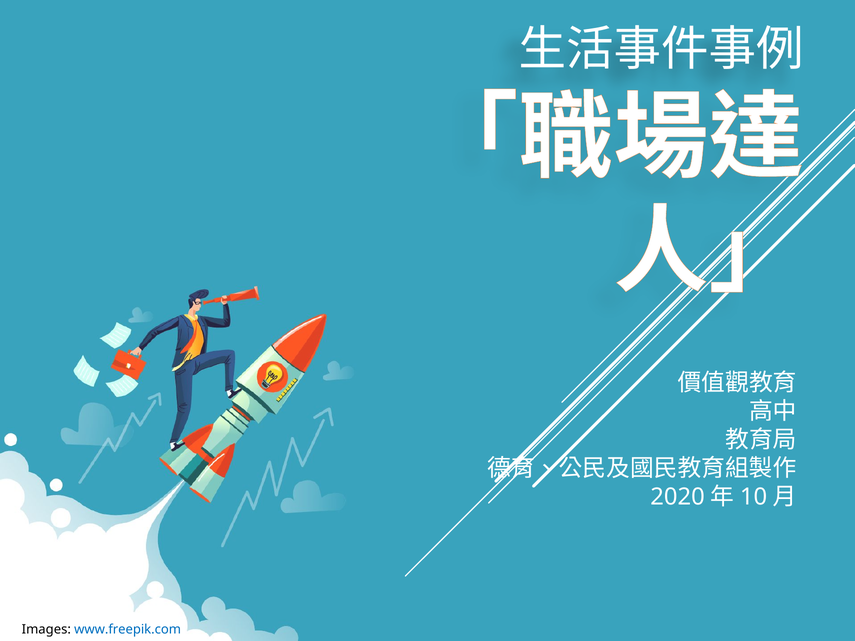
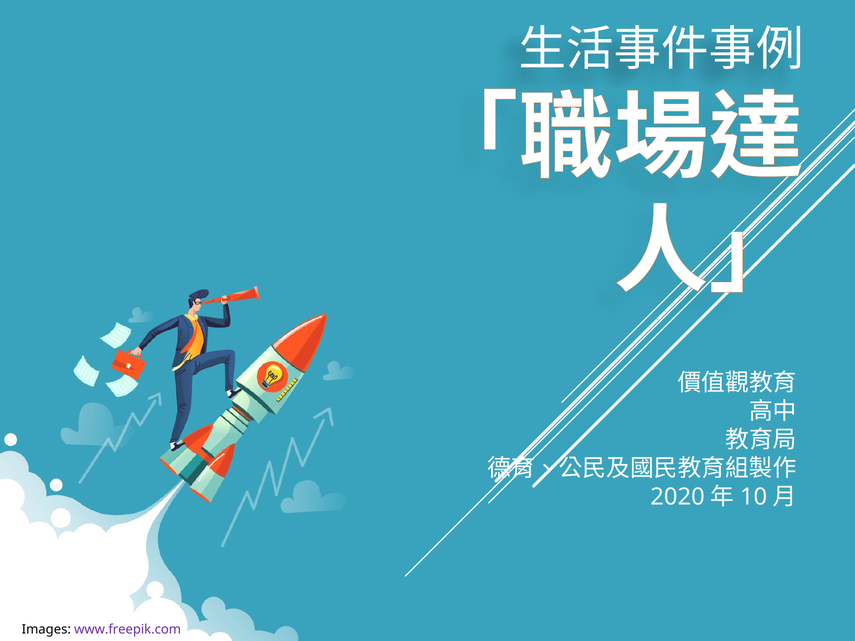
www.freepik.com colour: blue -> purple (128, 630)
